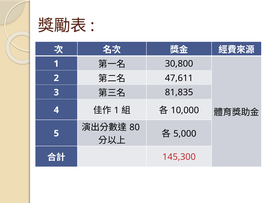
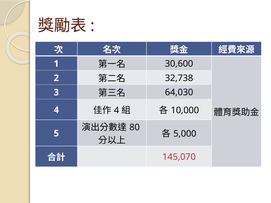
30,800: 30,800 -> 30,600 (179, 64)
47,611: 47,611 -> 32,738 (179, 78)
81,835: 81,835 -> 64,030 (179, 93)
1: 1 -> 4 (117, 110)
145,300: 145,300 -> 145,070 (179, 157)
